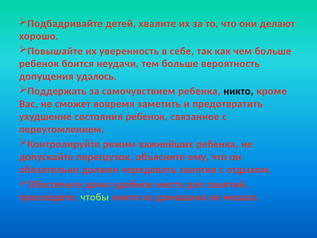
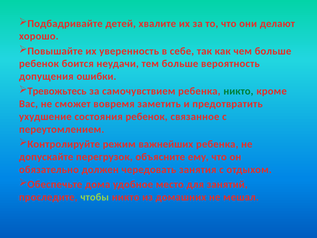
удалось: удалось -> ошибки (96, 76)
Поддержать: Поддержать -> Тревожьтесь (57, 91)
никто colour: black -> green (238, 91)
